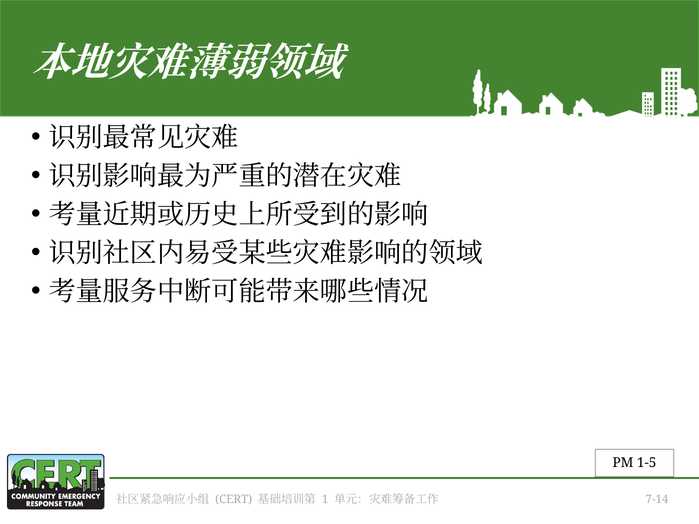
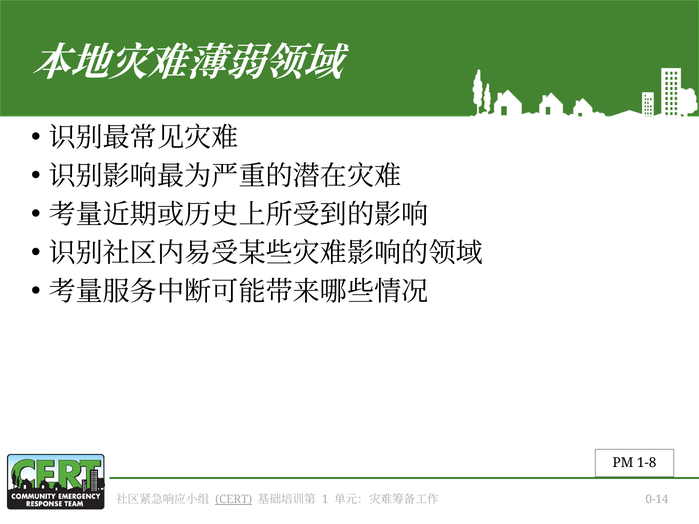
1-5: 1-5 -> 1-8 (647, 463)
CERT underline: none -> present (234, 500)
7-14: 7-14 -> 0-14 (657, 500)
